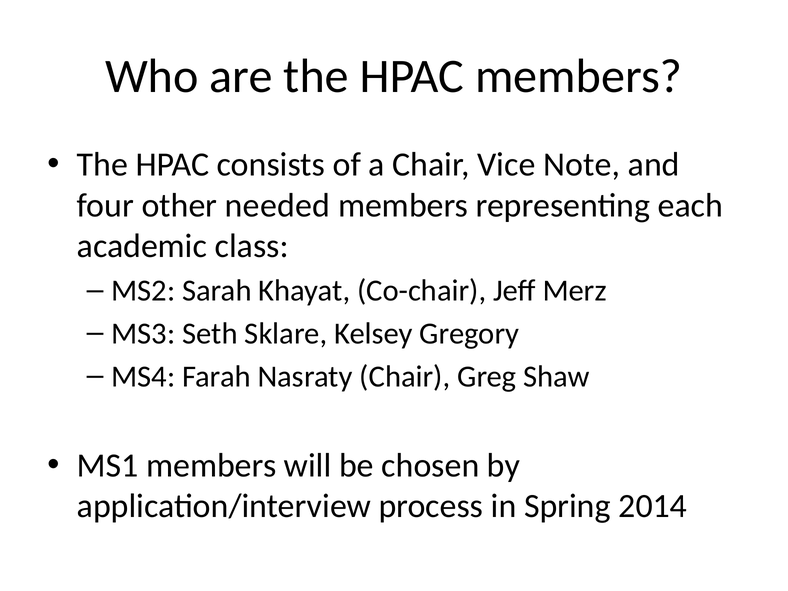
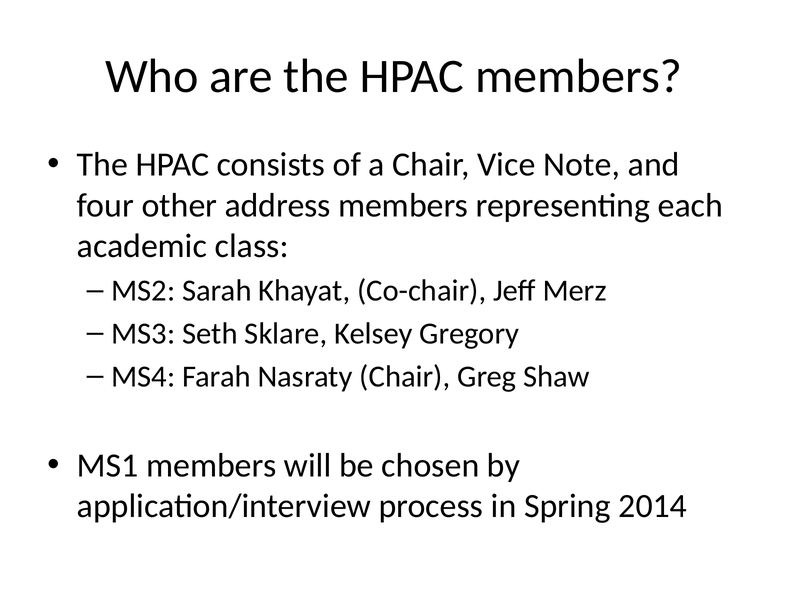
needed: needed -> address (278, 205)
